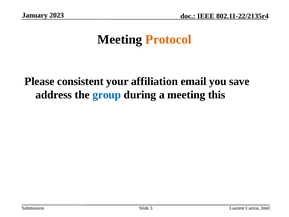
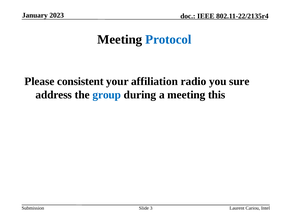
Protocol colour: orange -> blue (168, 39)
email: email -> radio (193, 81)
save: save -> sure (239, 81)
